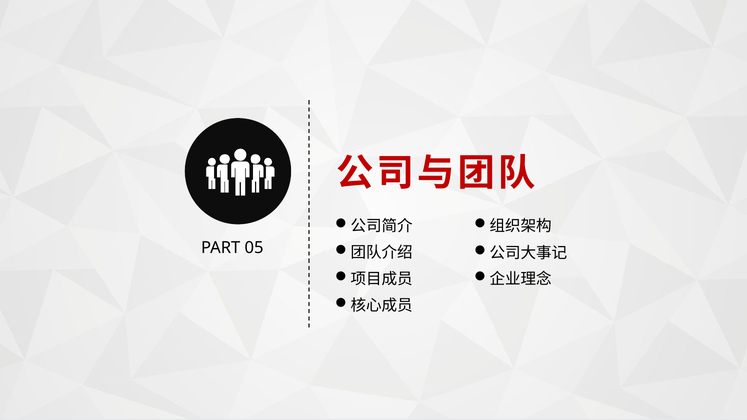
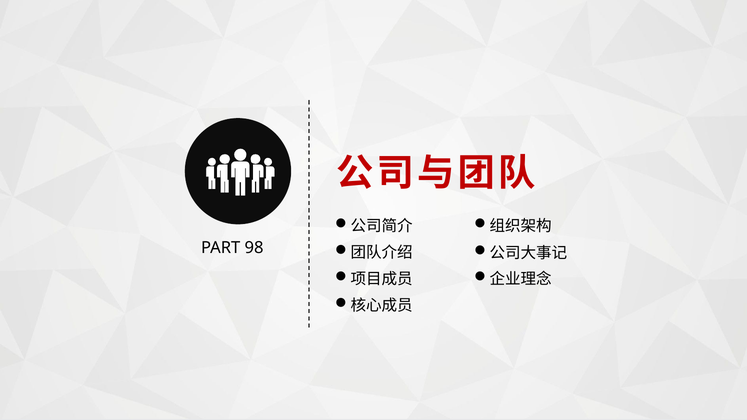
05: 05 -> 98 (254, 248)
